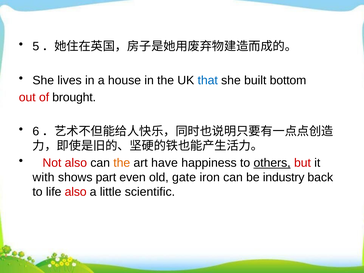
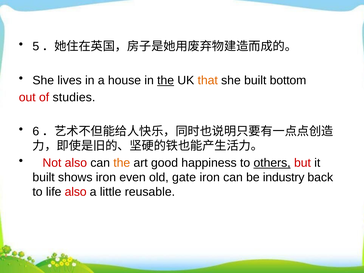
the underline: none -> present (166, 80)
that colour: blue -> orange (208, 80)
brought: brought -> studies (74, 97)
have: have -> good (165, 163)
with: with -> built (44, 177)
shows part: part -> iron (106, 177)
scientific: scientific -> reusable (150, 192)
